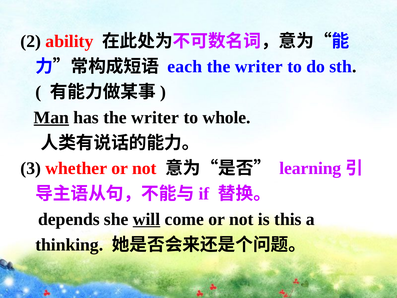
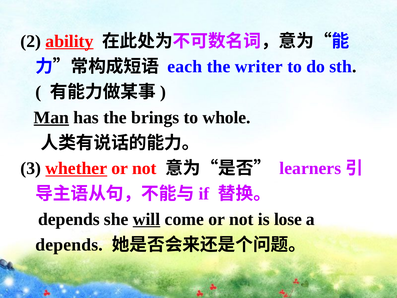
ability underline: none -> present (69, 41)
has the writer: writer -> brings (155, 117)
whether underline: none -> present (76, 168)
learning: learning -> learners (310, 168)
this: this -> lose (288, 219)
thinking: thinking -> depends (69, 244)
